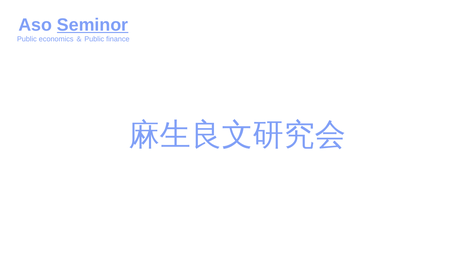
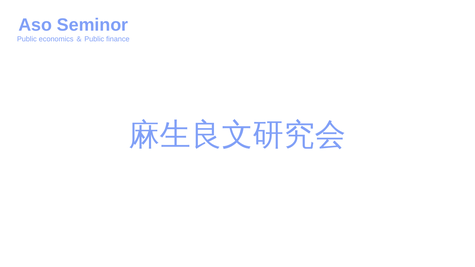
Seminor underline: present -> none (93, 25)
